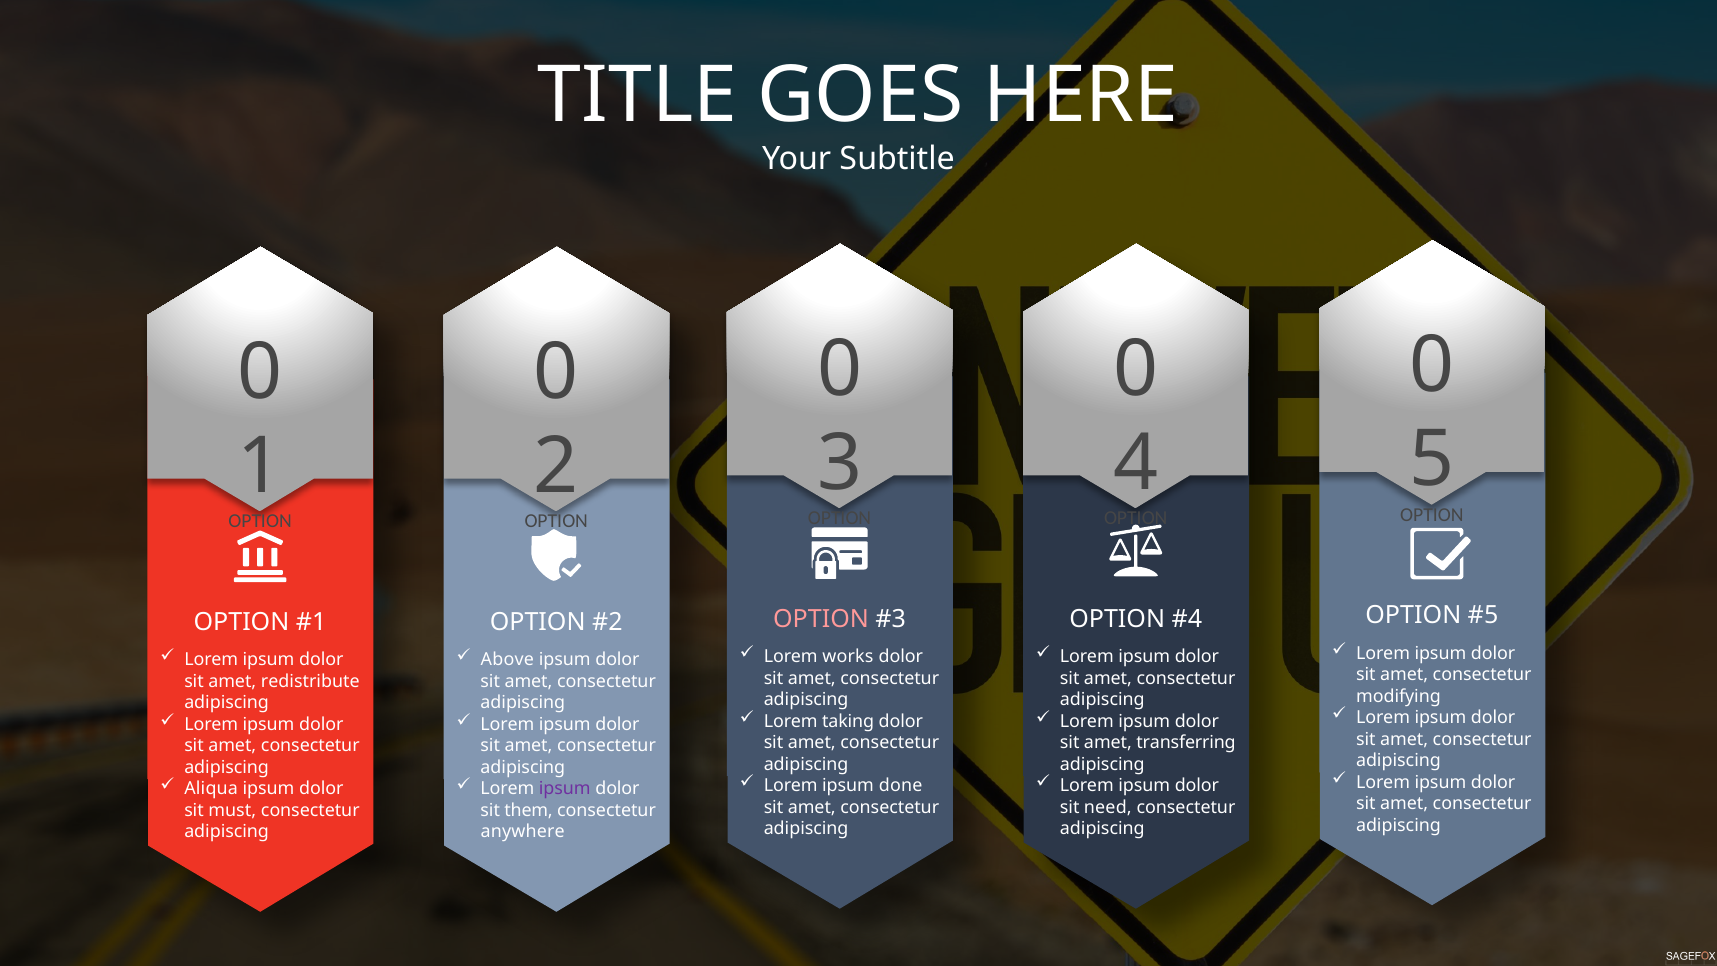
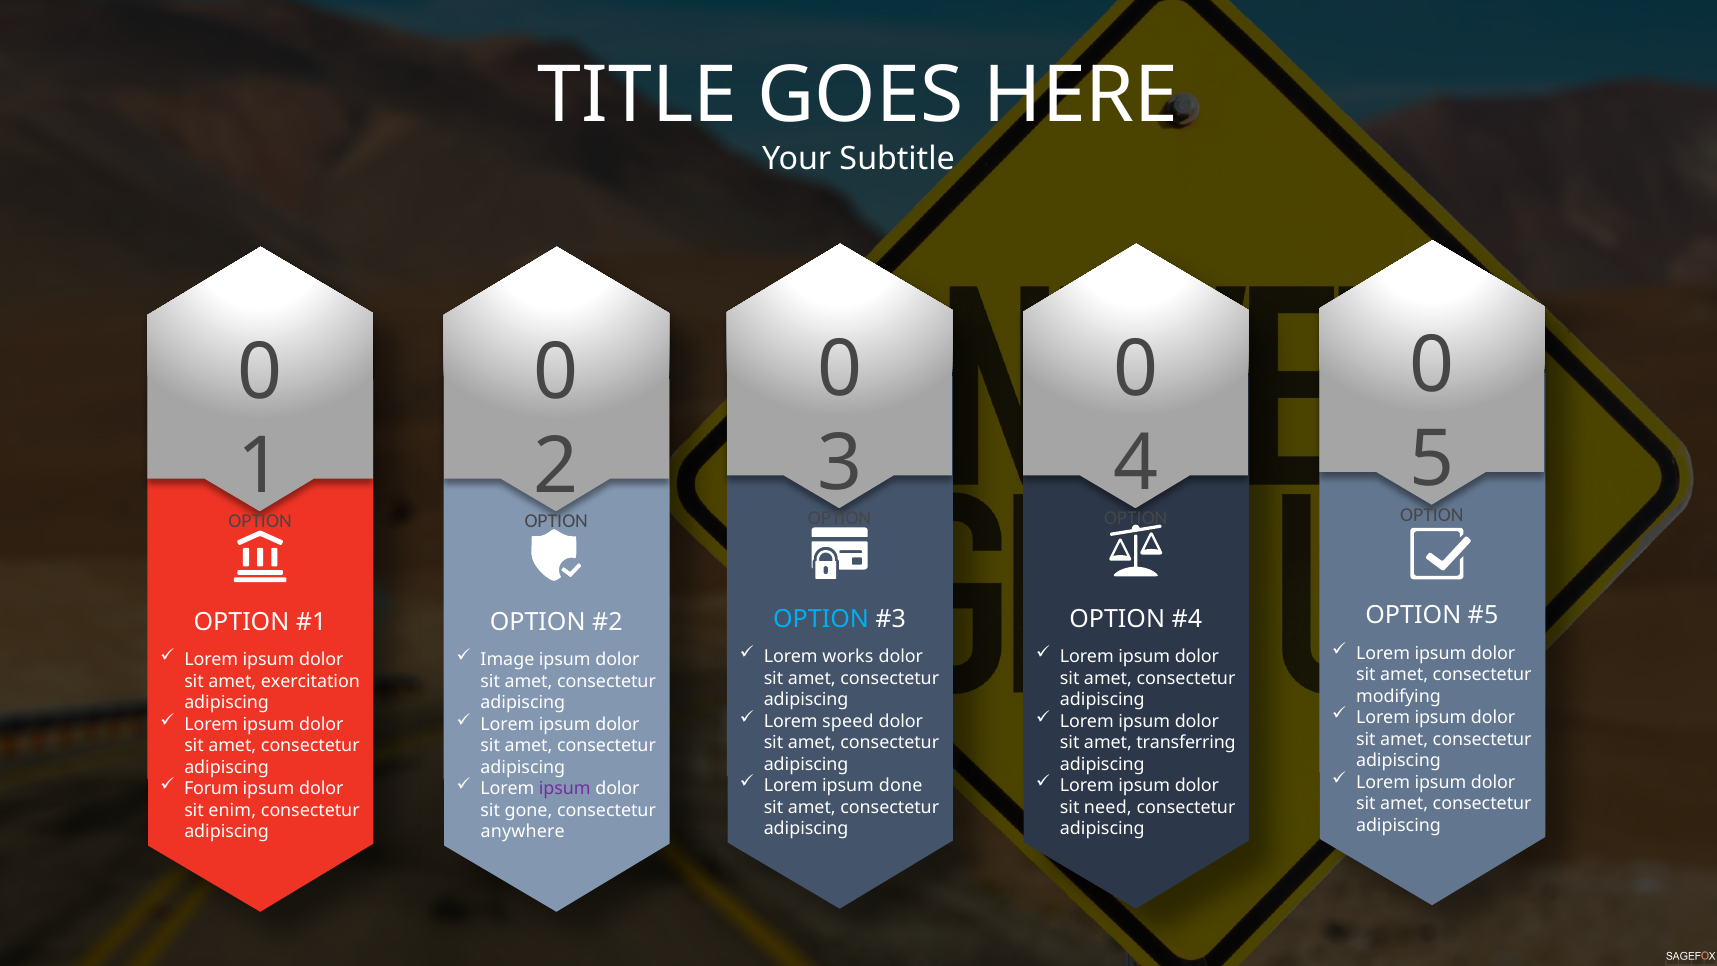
OPTION colour: pink -> light blue (821, 619)
Above: Above -> Image (507, 660)
redistribute: redistribute -> exercitation (310, 681)
taking: taking -> speed (848, 721)
Aliqua: Aliqua -> Forum (211, 789)
must: must -> enim (232, 810)
them: them -> gone (528, 810)
